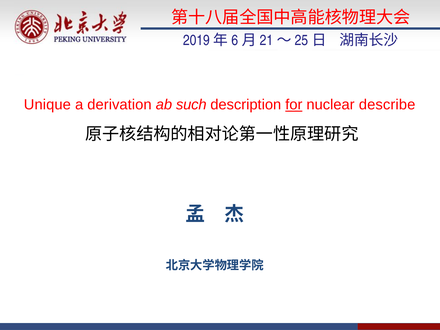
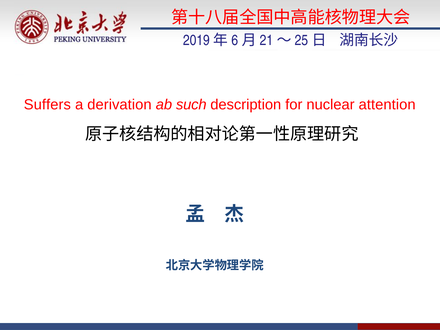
Unique: Unique -> Suffers (47, 105)
for underline: present -> none (294, 105)
describe: describe -> attention (387, 105)
